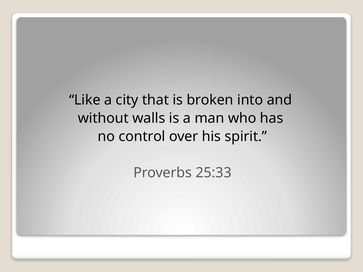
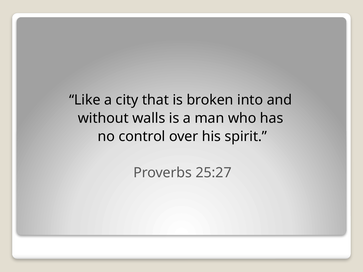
25:33: 25:33 -> 25:27 (214, 173)
